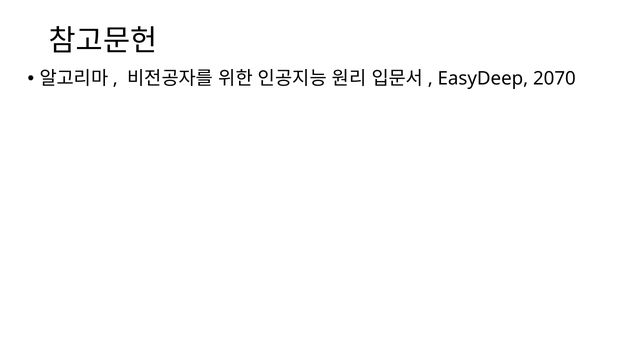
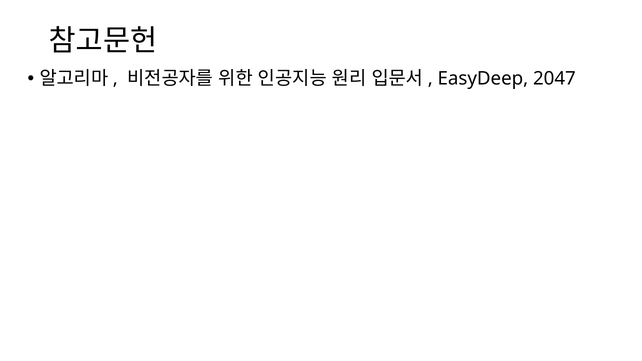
2070: 2070 -> 2047 (554, 79)
